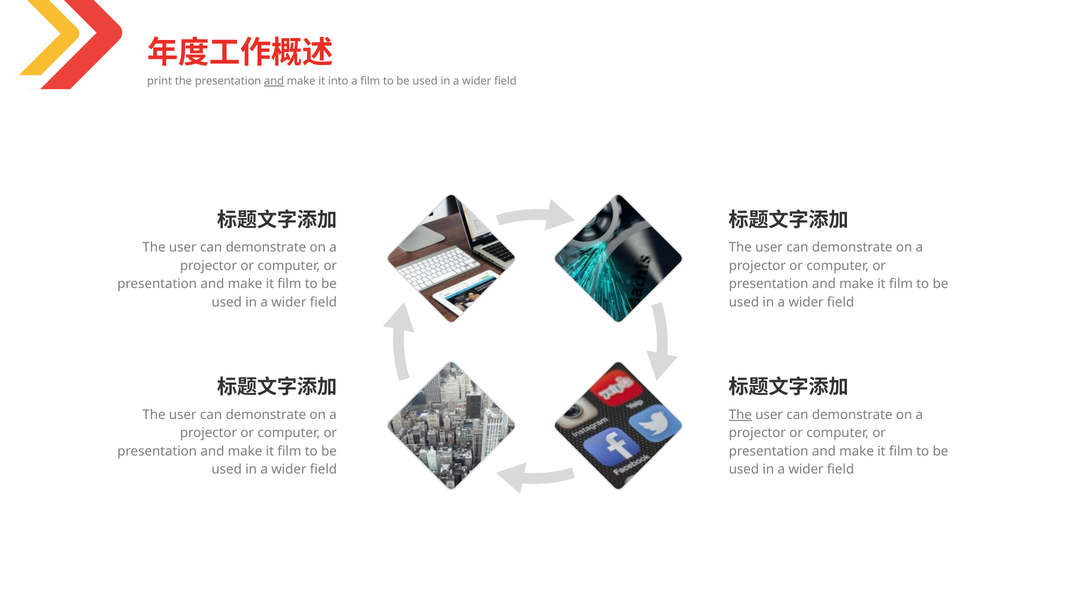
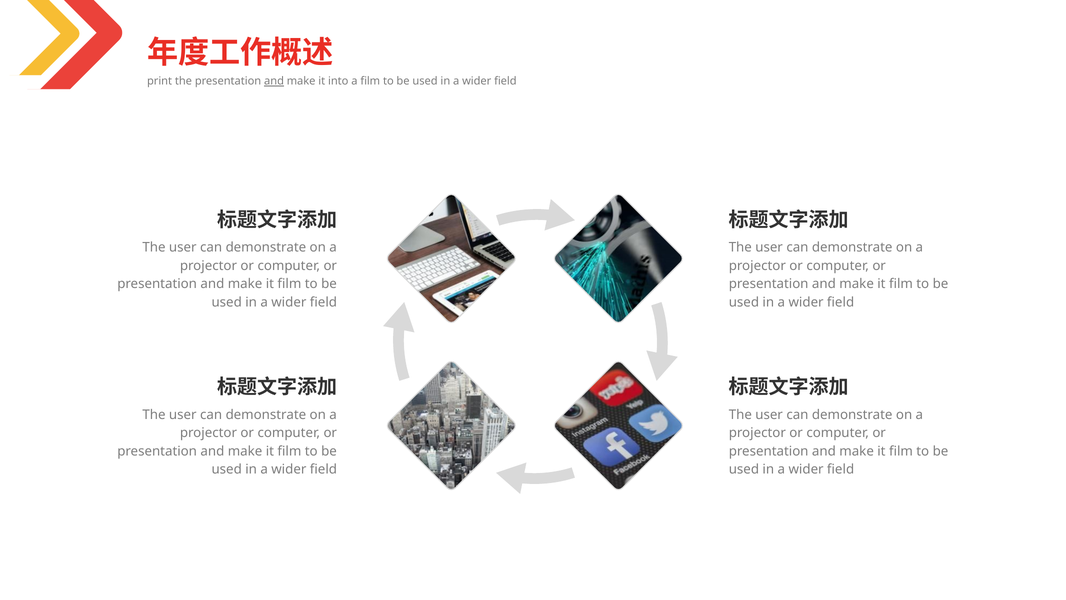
The underline: present -> none (740, 414)
